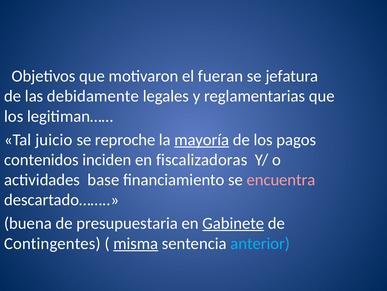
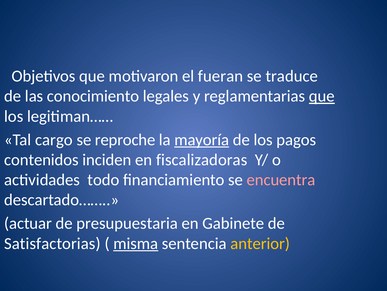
jefatura: jefatura -> traduce (292, 76)
debidamente: debidamente -> conocimiento (93, 96)
que underline: none -> present (322, 96)
juicio: juicio -> cargo (54, 139)
base: base -> todo (103, 179)
buena: buena -> actuar (28, 223)
Gabinete underline: present -> none (233, 223)
Contingentes: Contingentes -> Satisfactorias (52, 243)
anterior colour: light blue -> yellow (260, 243)
